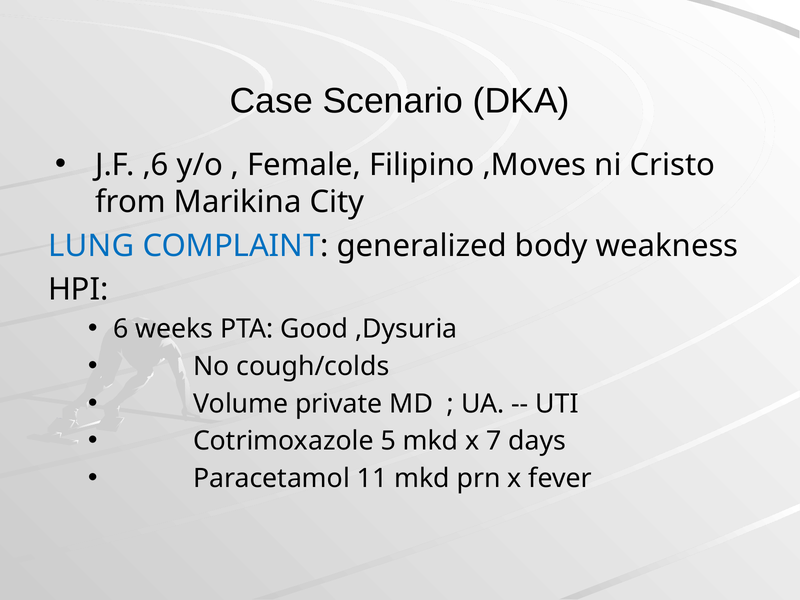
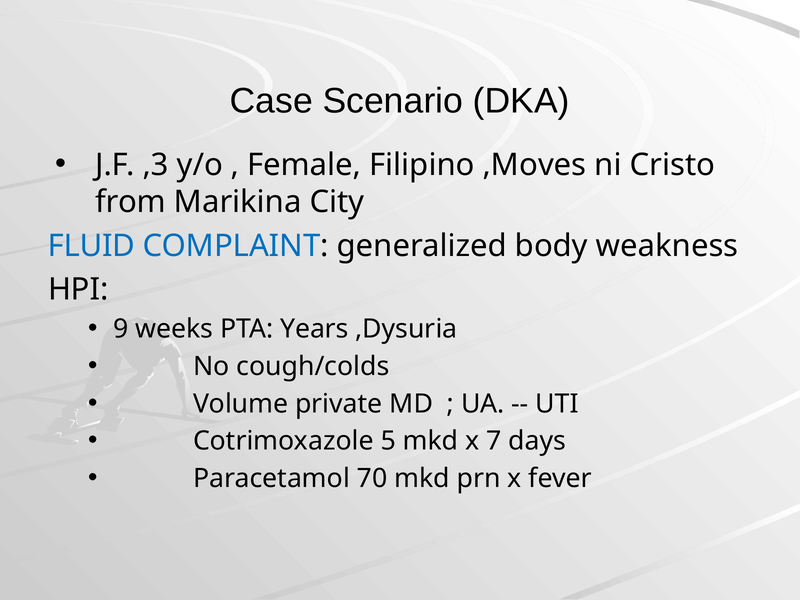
,6: ,6 -> ,3 (156, 165)
LUNG: LUNG -> FLUID (91, 246)
6: 6 -> 9 (121, 329)
Good: Good -> Years (314, 329)
11: 11 -> 70 (372, 478)
